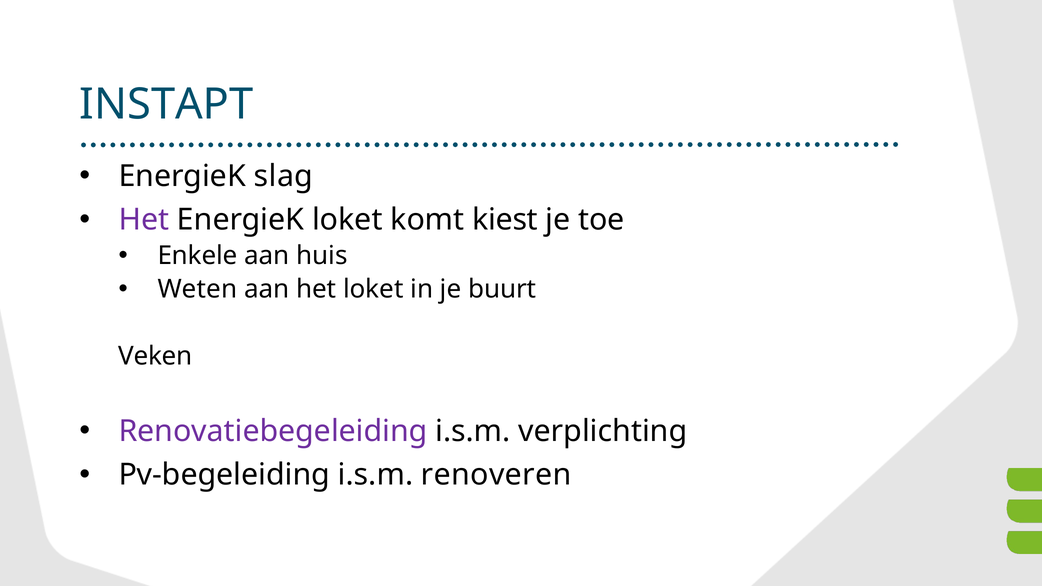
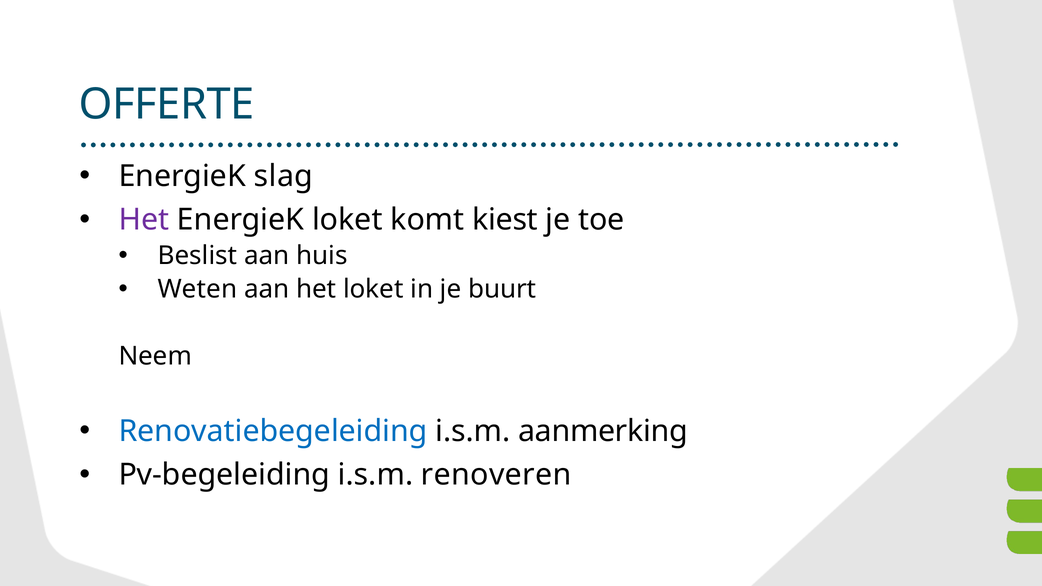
INSTAPT: INSTAPT -> OFFERTE (167, 104)
Enkele: Enkele -> Beslist (197, 256)
Veken: Veken -> Neem (155, 356)
Renovatiebegeleiding colour: purple -> blue (273, 431)
verplichting: verplichting -> aanmerking (603, 431)
